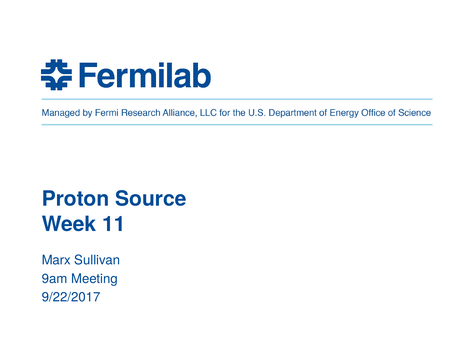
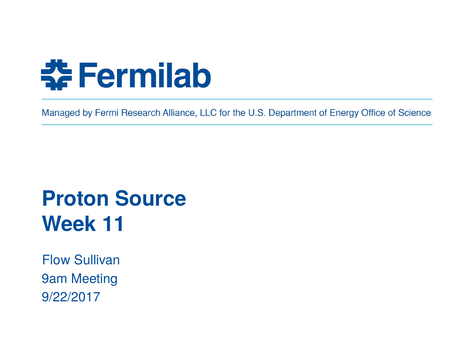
Marx: Marx -> Flow (56, 260)
